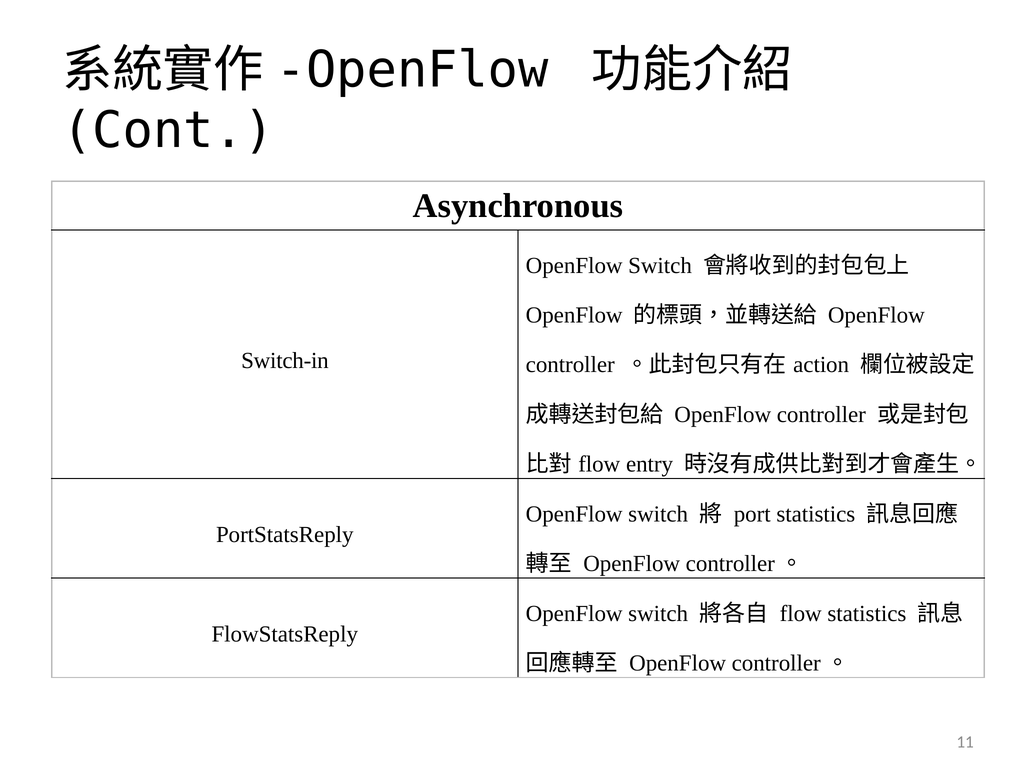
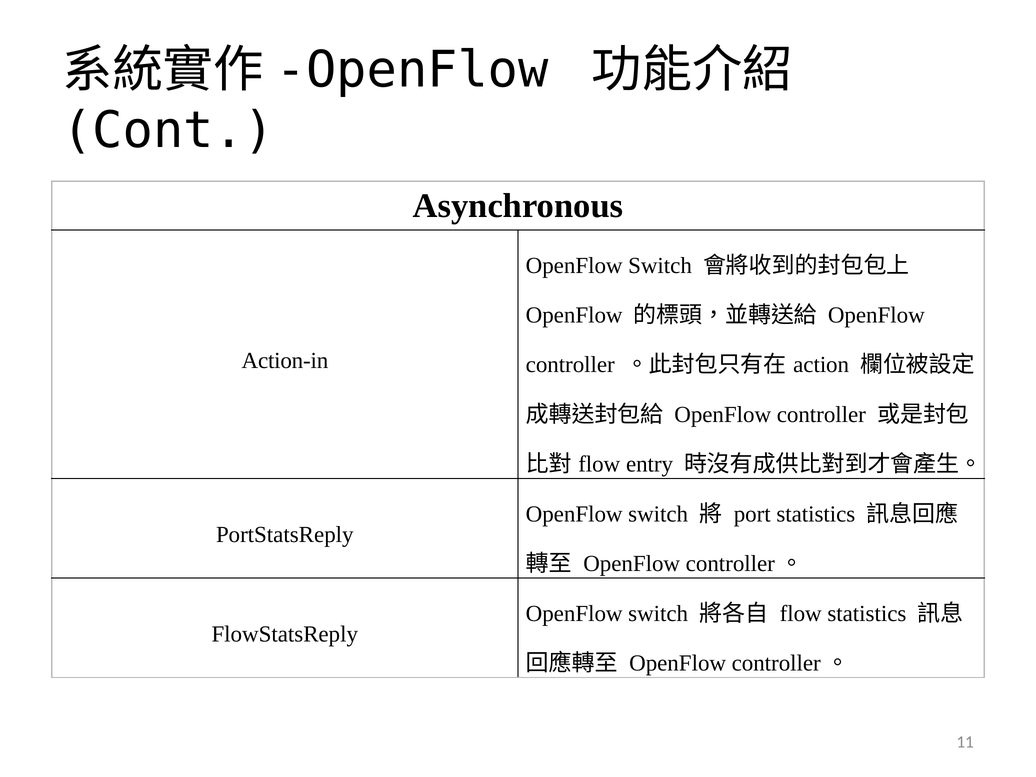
Switch-in: Switch-in -> Action-in (285, 361)
